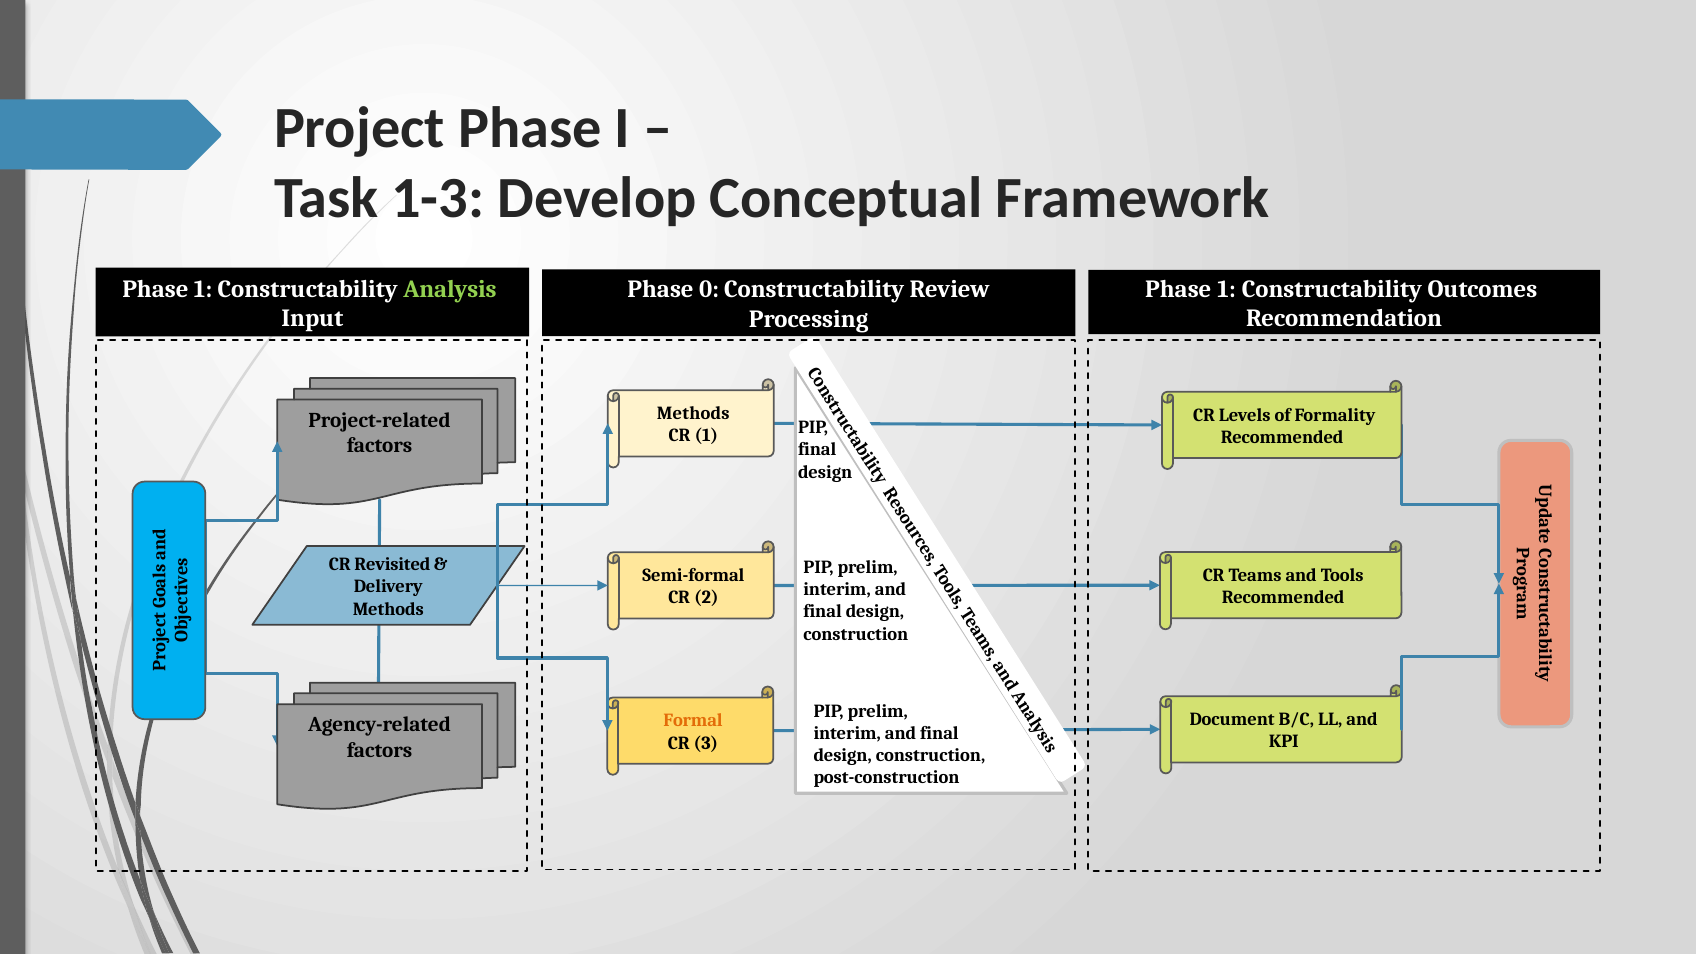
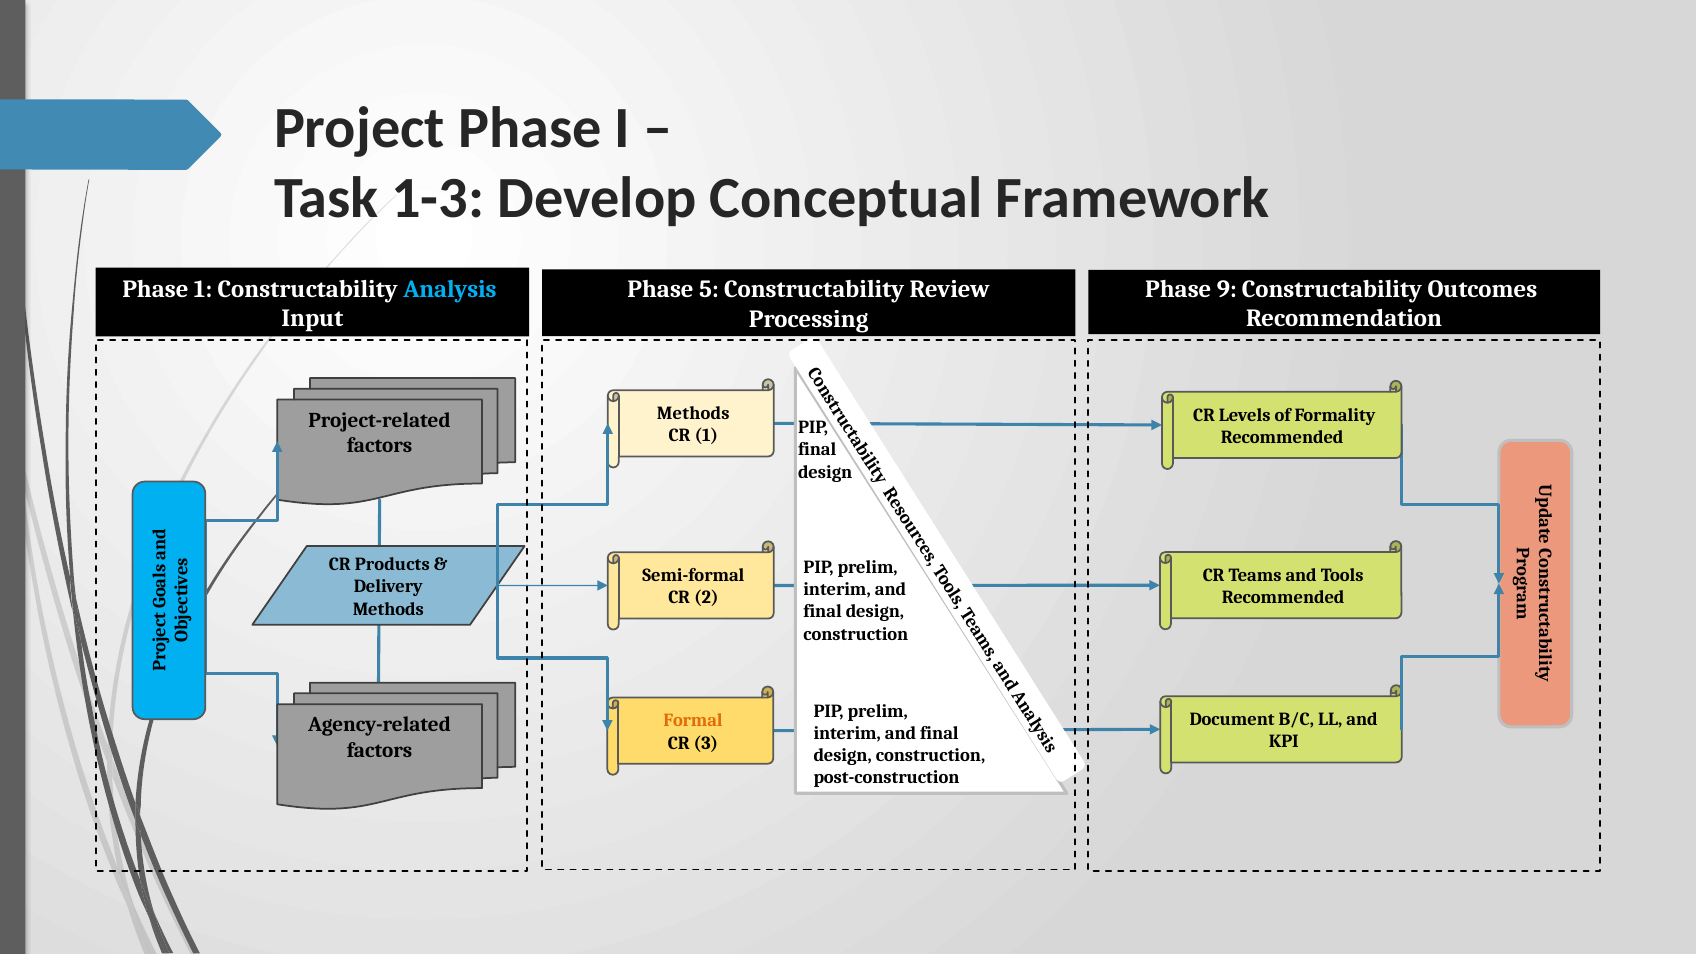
Analysis colour: light green -> light blue (450, 289)
1: 1 -> 9 (1227, 289)
0: 0 -> 5 (709, 290)
Revisited: Revisited -> Products (392, 564)
